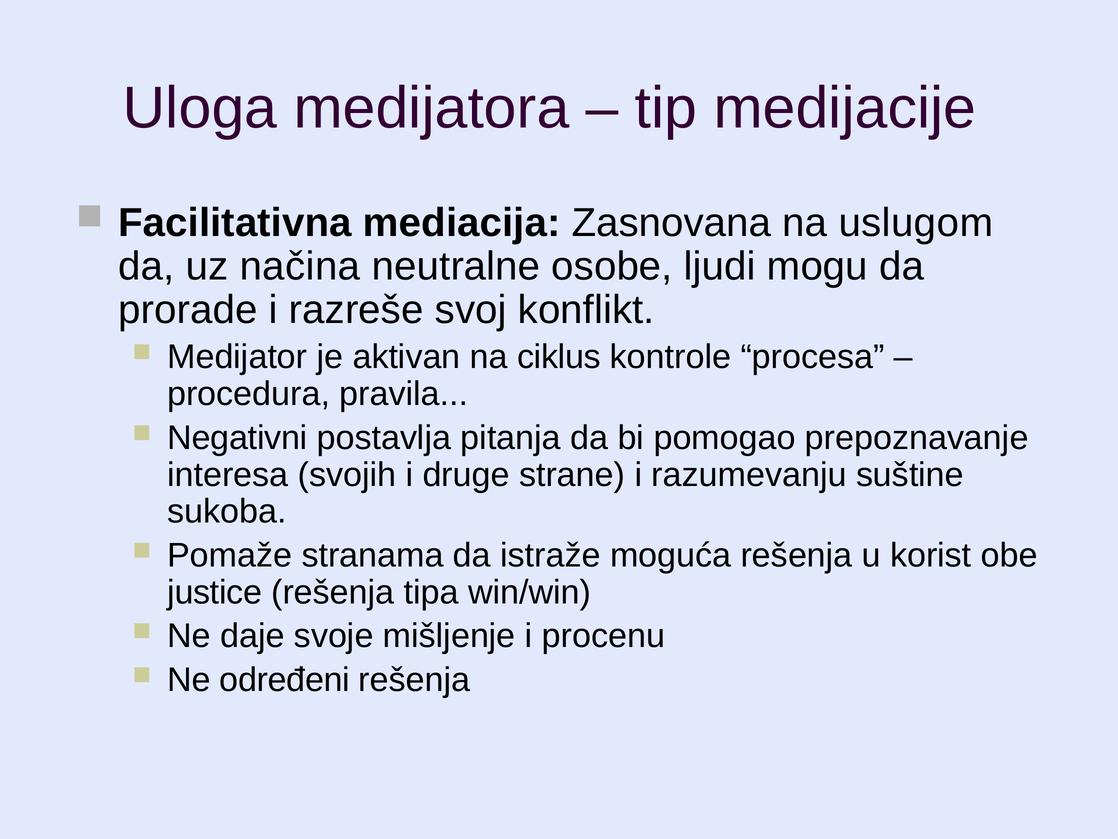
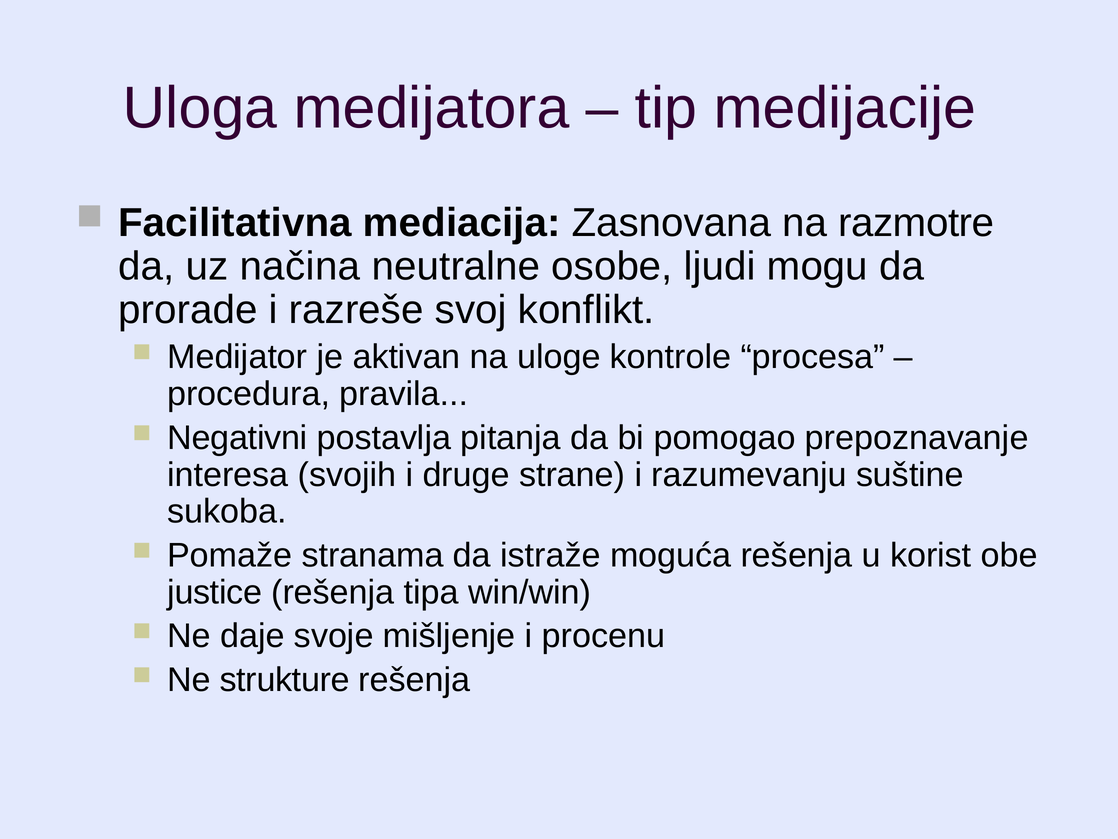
uslugom: uslugom -> razmotre (916, 223)
ciklus: ciklus -> uloge (559, 357)
određeni: određeni -> strukture (285, 679)
